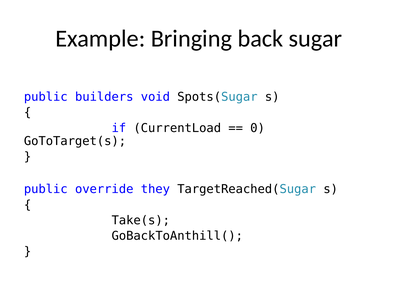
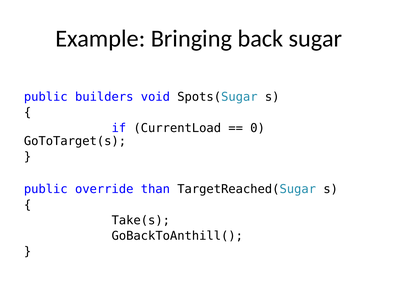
they: they -> than (155, 189)
